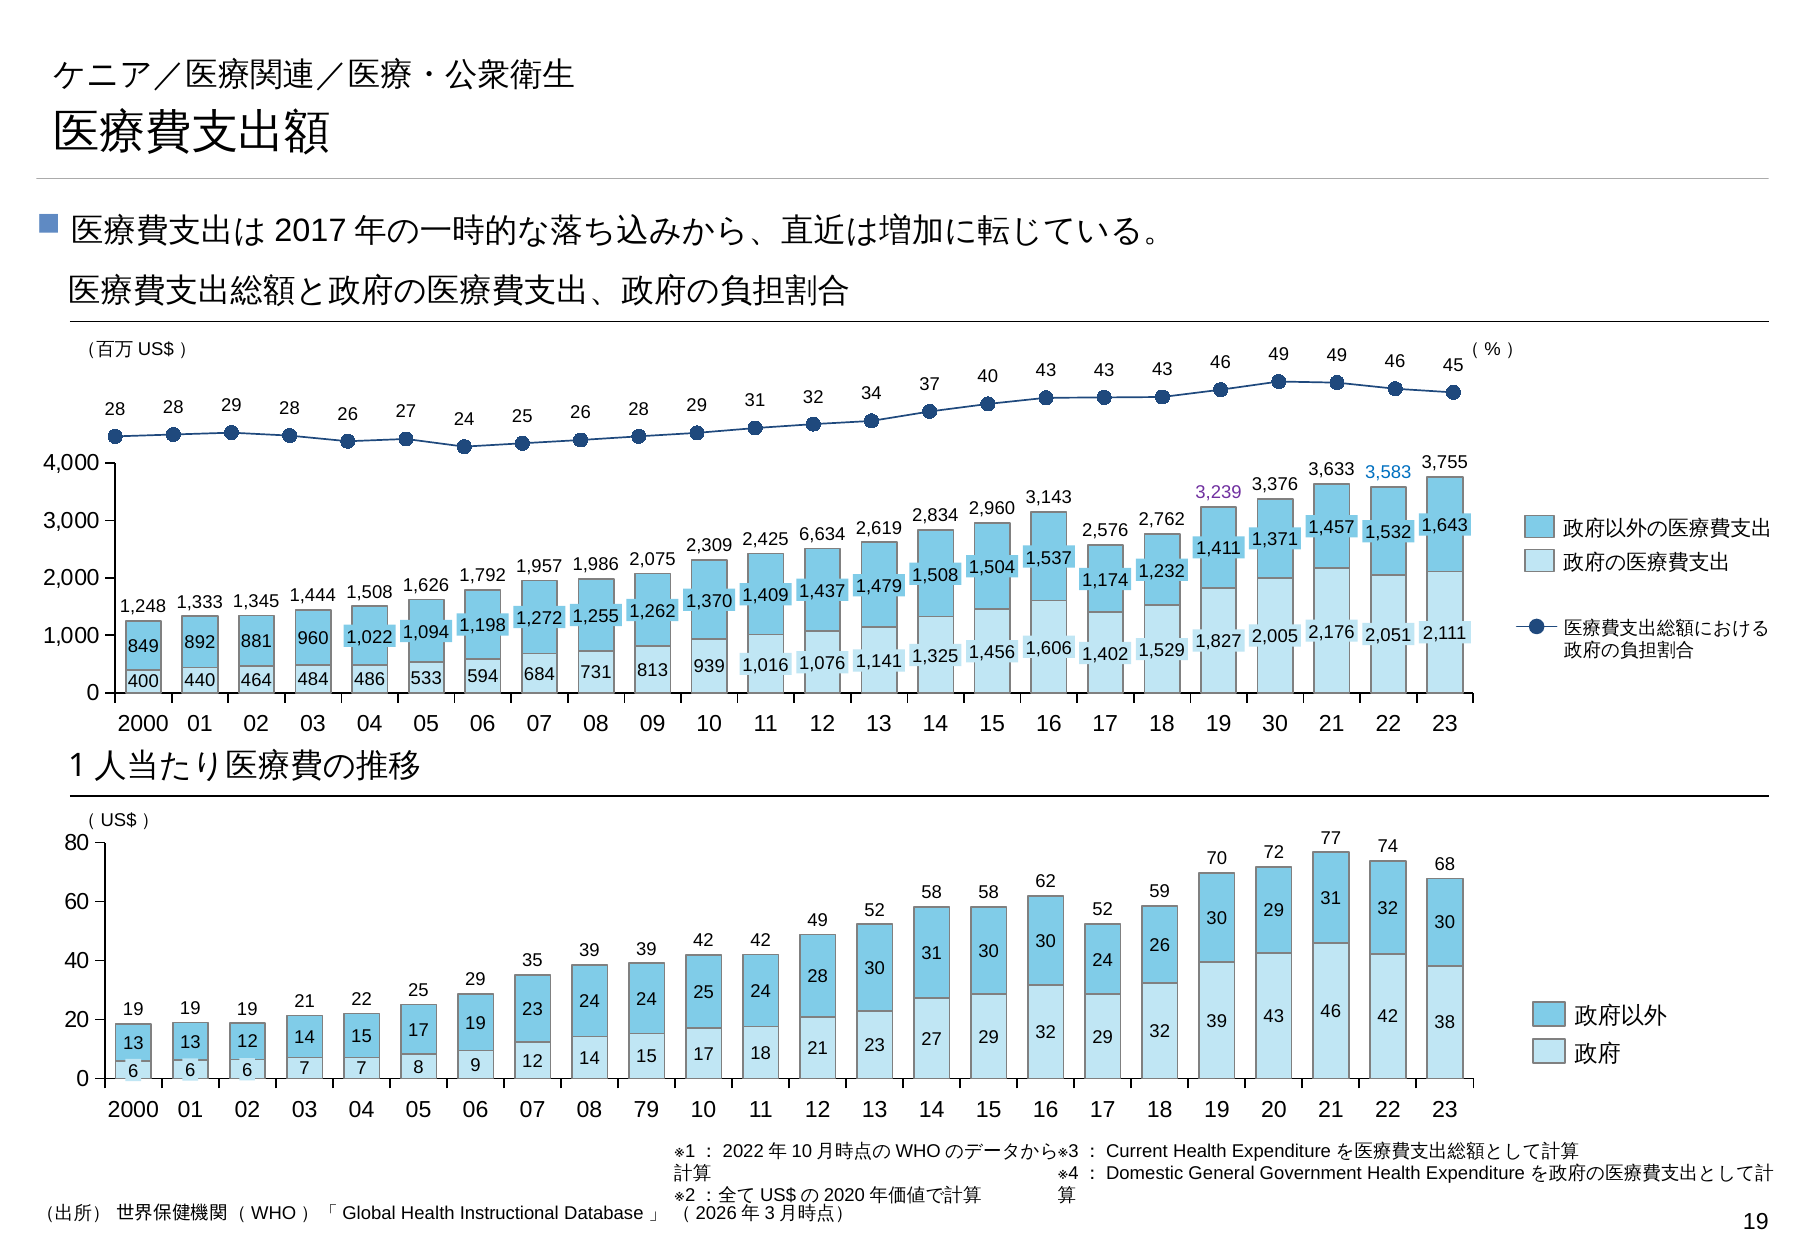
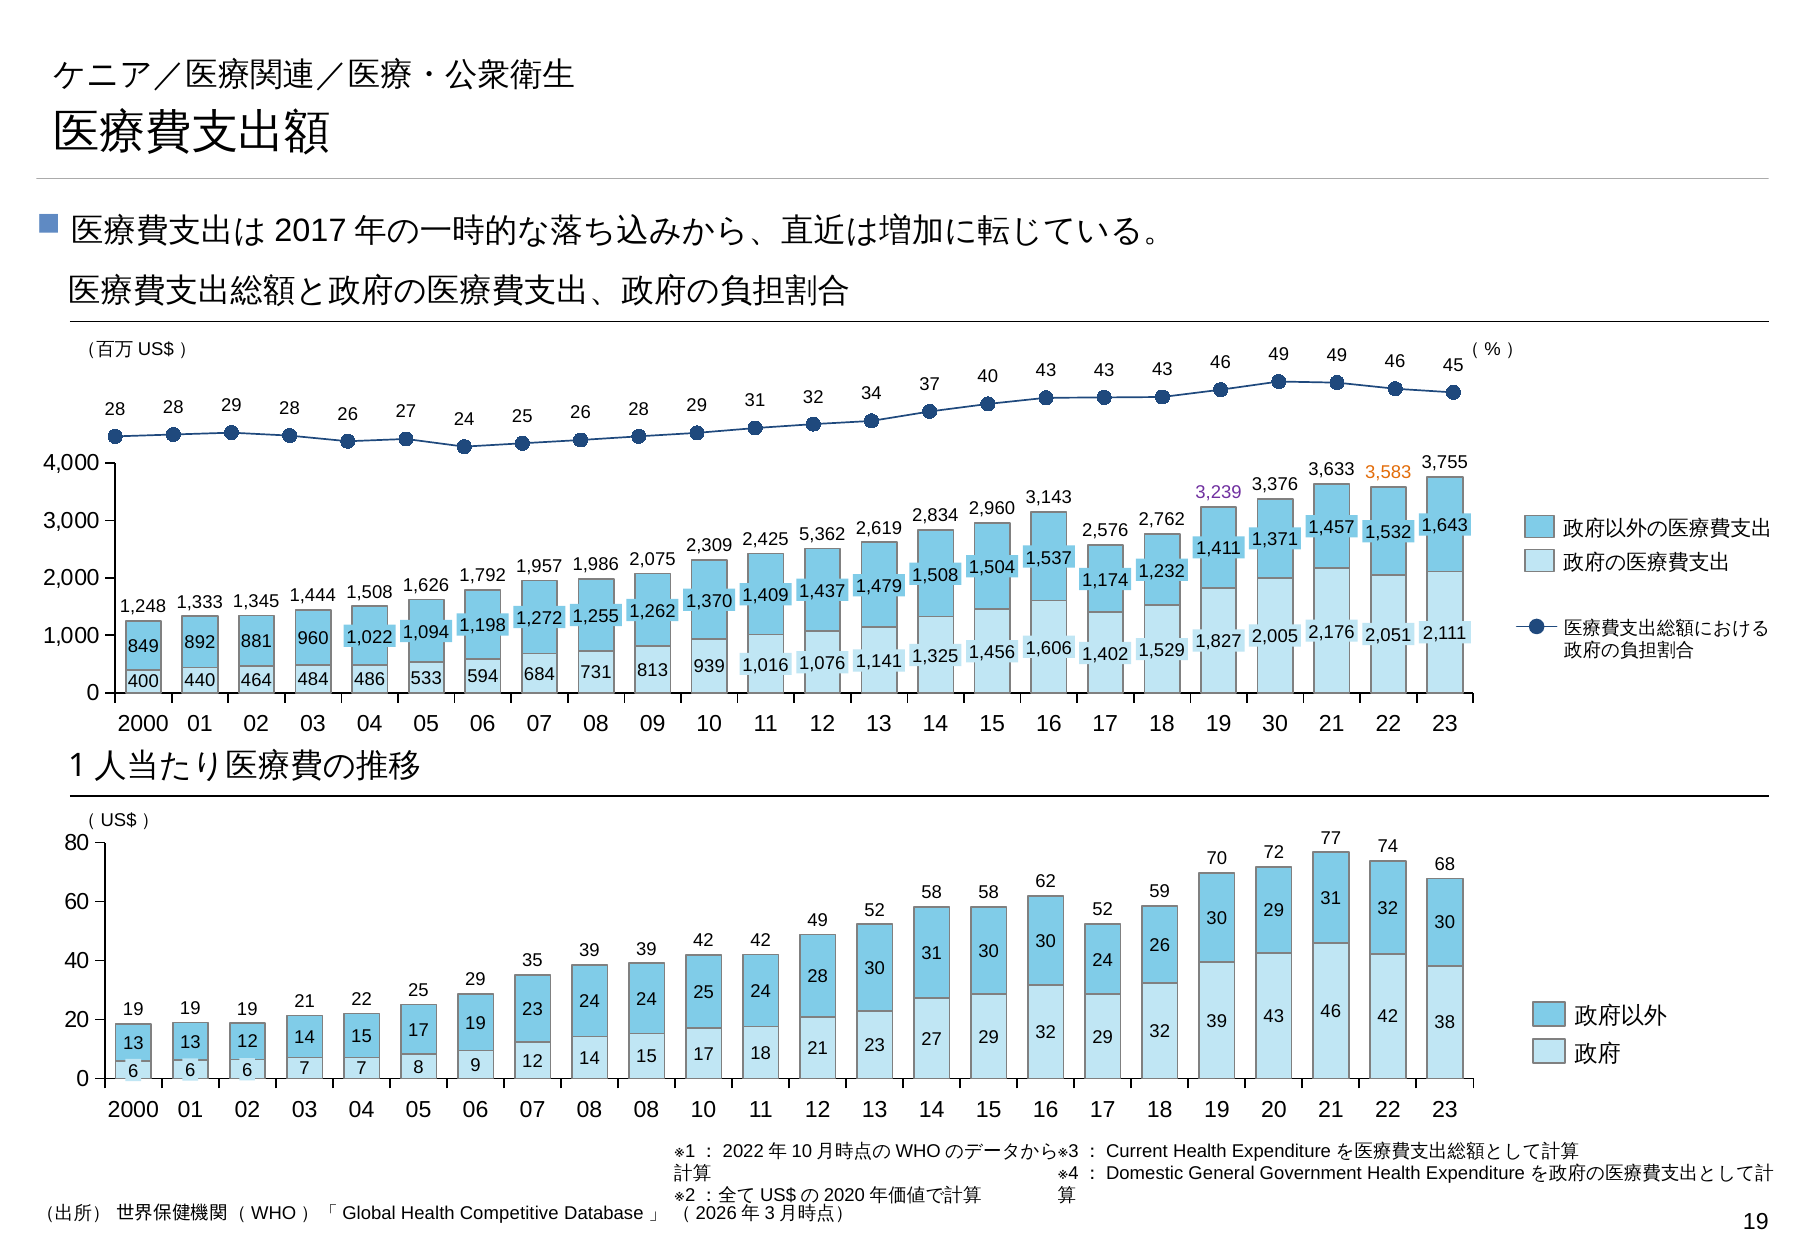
3,583 colour: blue -> orange (1388, 473)
6,634: 6,634 -> 5,362 (822, 535)
08 79: 79 -> 08 (647, 1110)
Instructional: Instructional -> Competitive (509, 1214)
